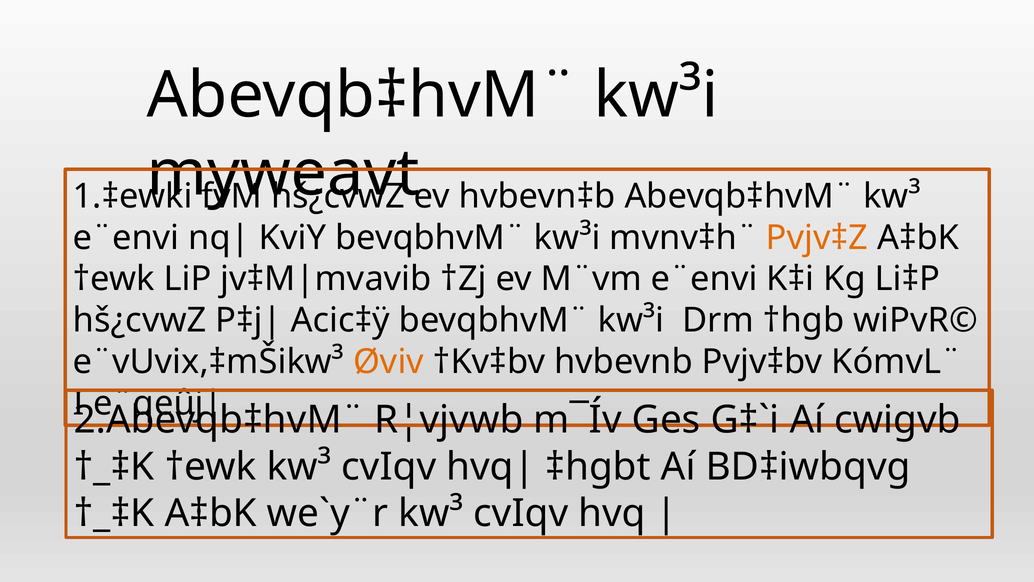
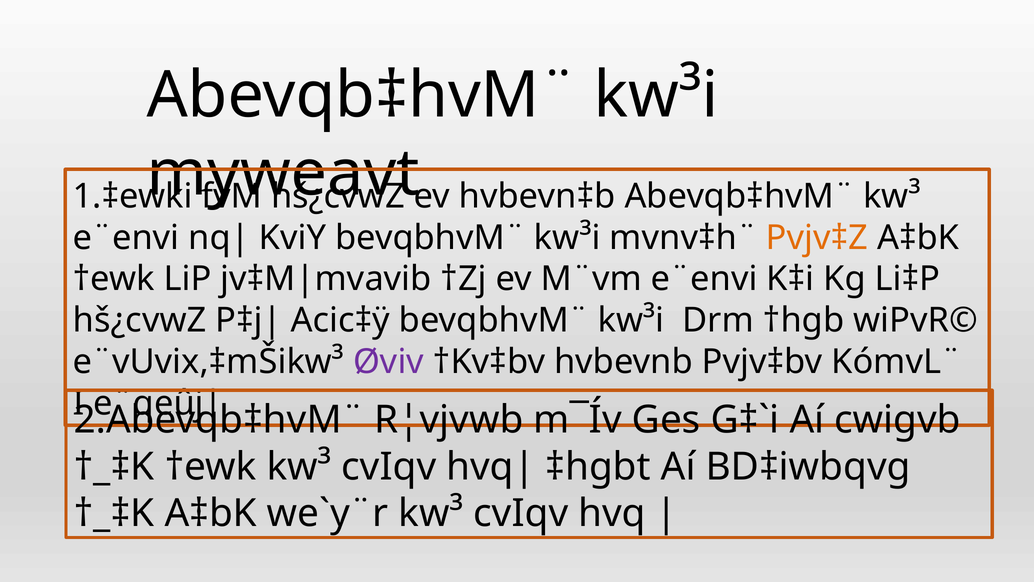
Øviv colour: orange -> purple (388, 362)
